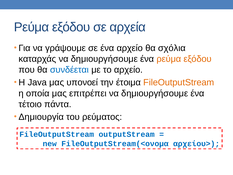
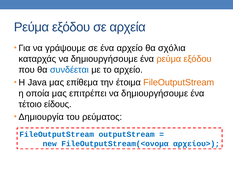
υπονοεί: υπονοεί -> επίθεμα (82, 82)
πάντα: πάντα -> είδους (58, 104)
